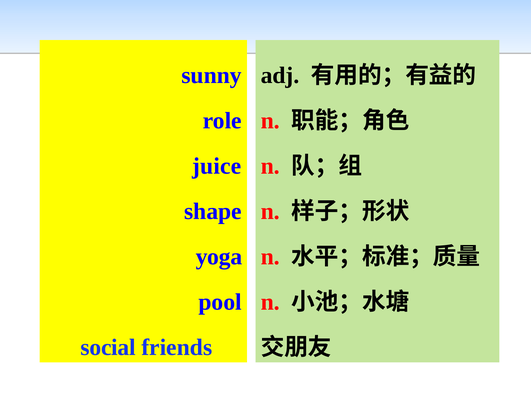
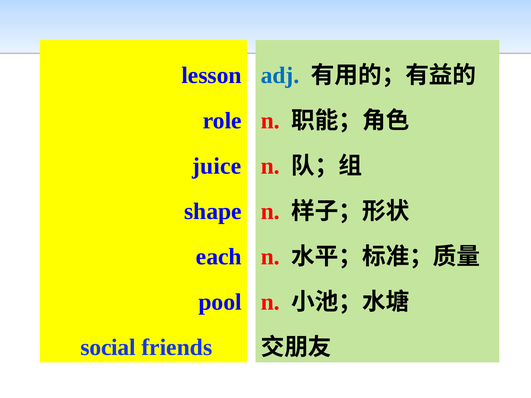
sunny: sunny -> lesson (212, 76)
adj colour: black -> blue (280, 76)
yoga: yoga -> each (219, 257)
